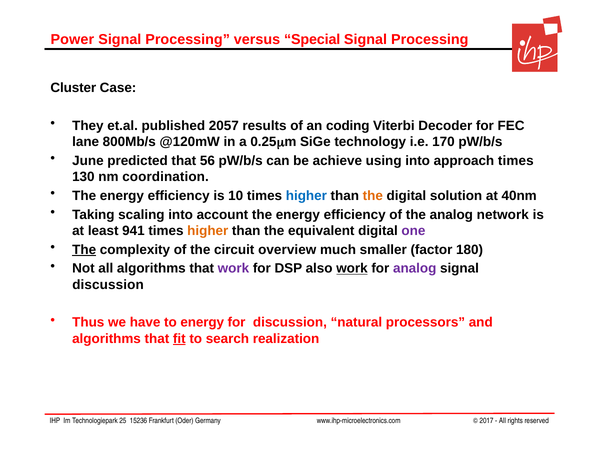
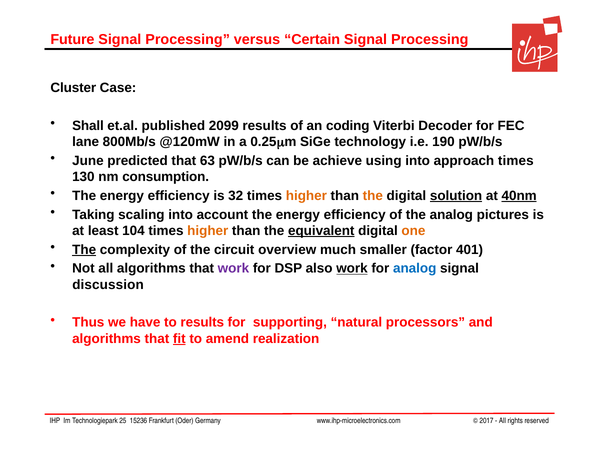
Power: Power -> Future (72, 39)
Special: Special -> Certain (312, 39)
They: They -> Shall (88, 126)
2057: 2057 -> 2099 (224, 126)
170: 170 -> 190 (443, 142)
56: 56 -> 63 (207, 161)
coordination: coordination -> consumption (166, 177)
10: 10 -> 32 (236, 196)
higher colour: blue -> orange (306, 196)
solution underline: none -> present (456, 196)
40nm underline: none -> present (519, 196)
network: network -> pictures (503, 215)
941: 941 -> 104 (133, 231)
equivalent underline: none -> present (321, 231)
one colour: purple -> orange (413, 231)
180: 180 -> 401 (470, 250)
analog colour: purple -> blue (415, 269)
to energy: energy -> results (202, 323)
for discussion: discussion -> supporting (290, 323)
search: search -> amend (227, 339)
